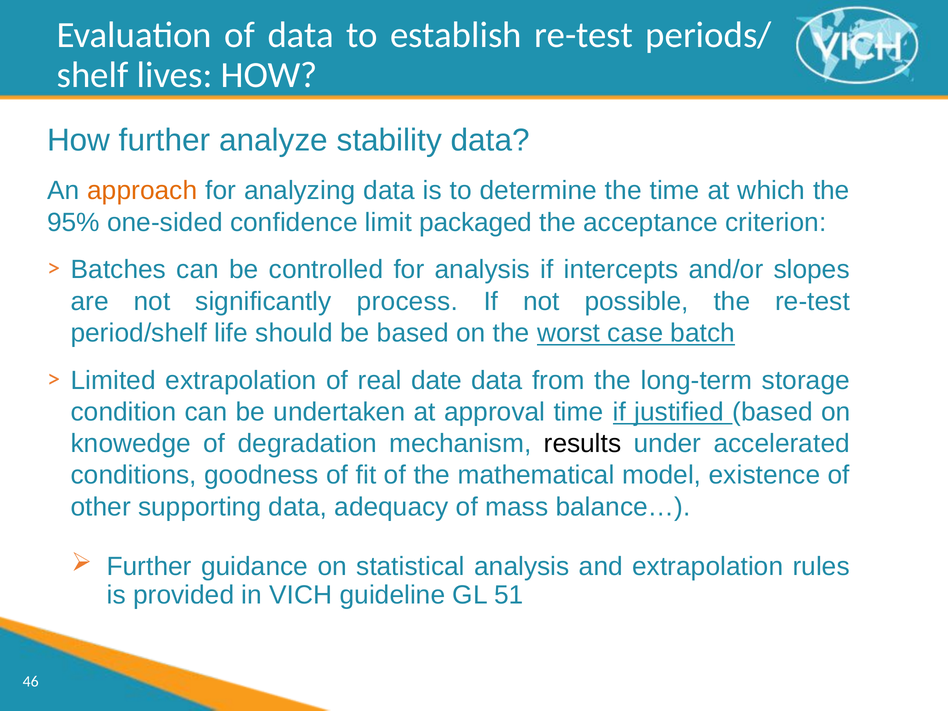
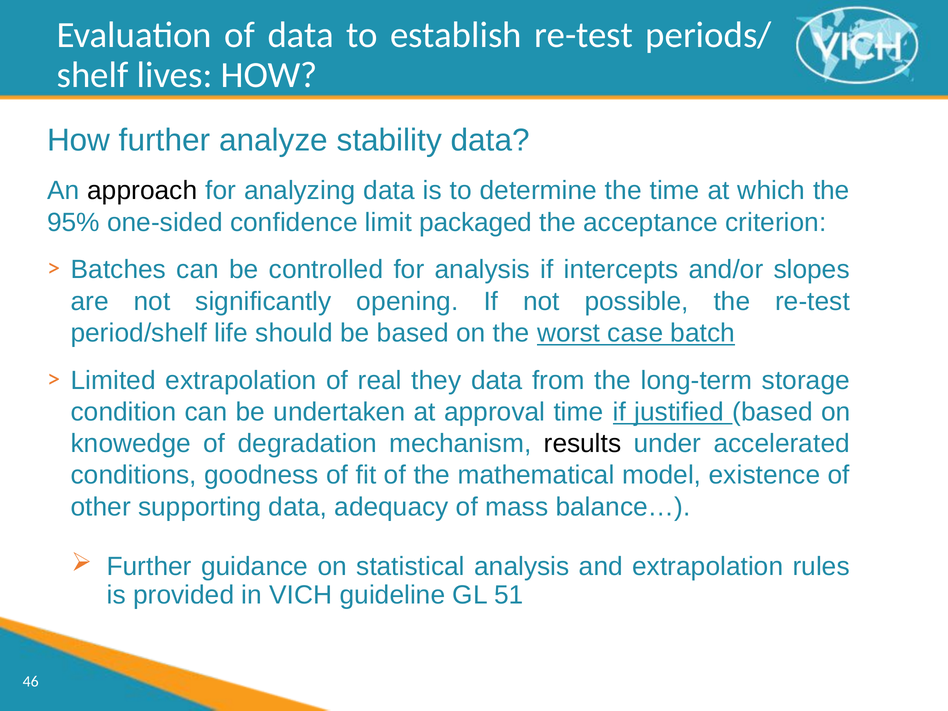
approach colour: orange -> black (142, 191)
process: process -> opening (407, 301)
date: date -> they (436, 380)
